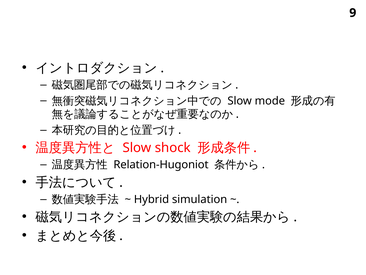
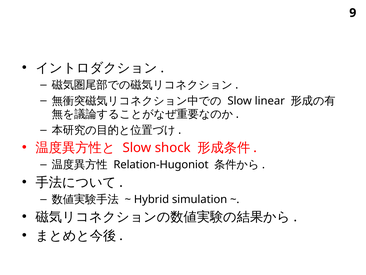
mode: mode -> linear (270, 101)
